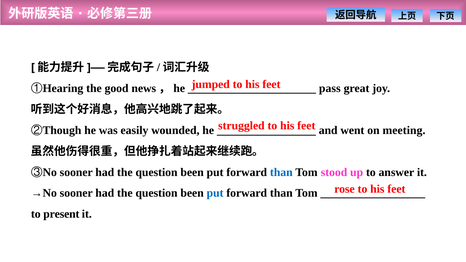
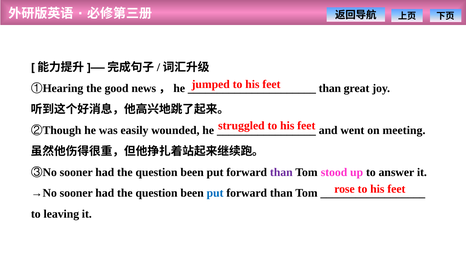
pass: pass -> than (330, 88)
than colour: blue -> purple (281, 172)
present: present -> leaving (61, 214)
